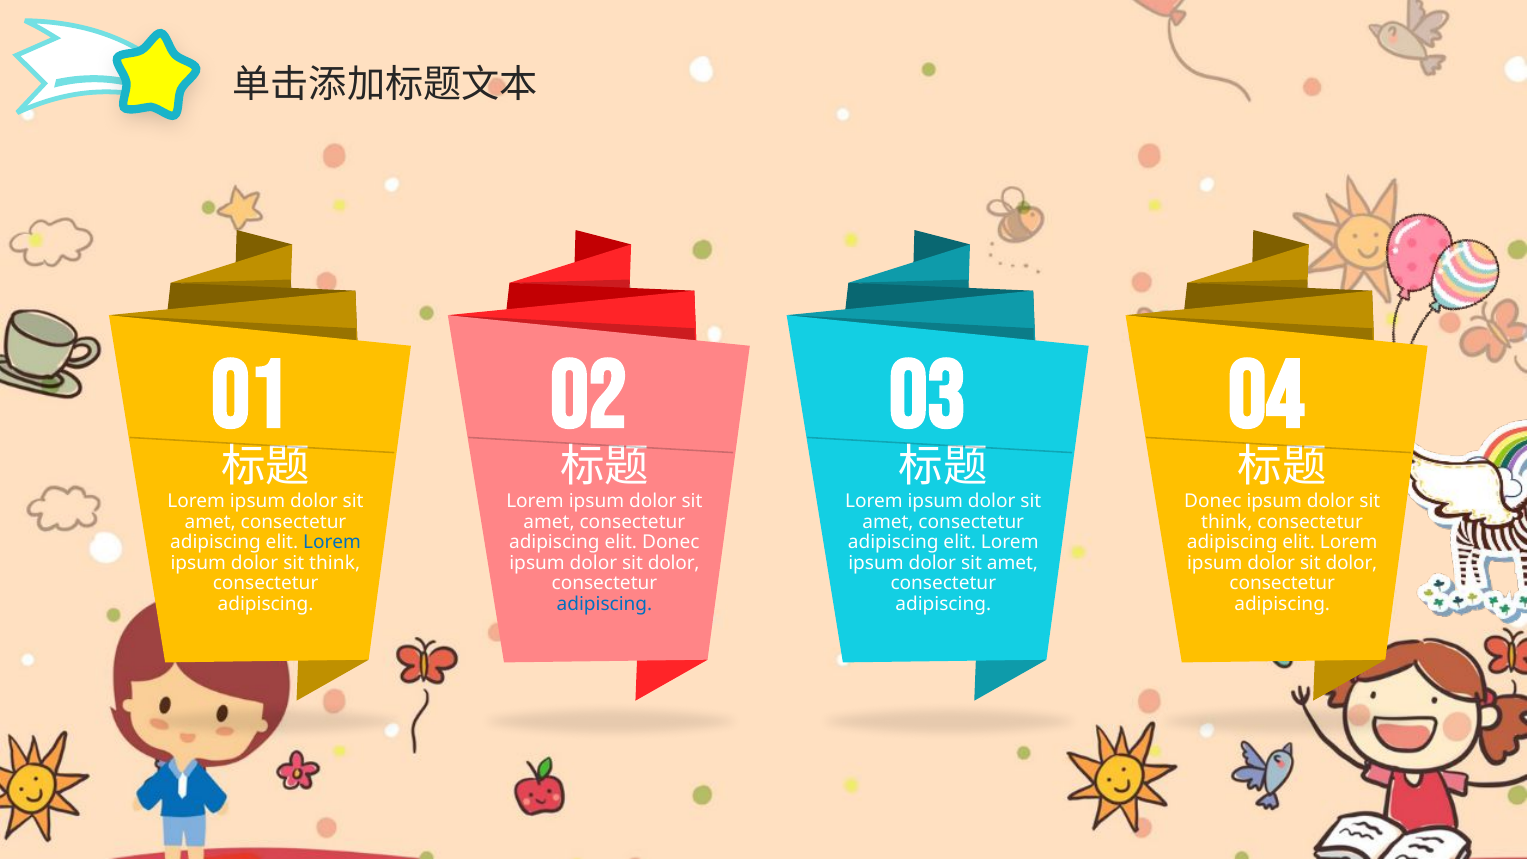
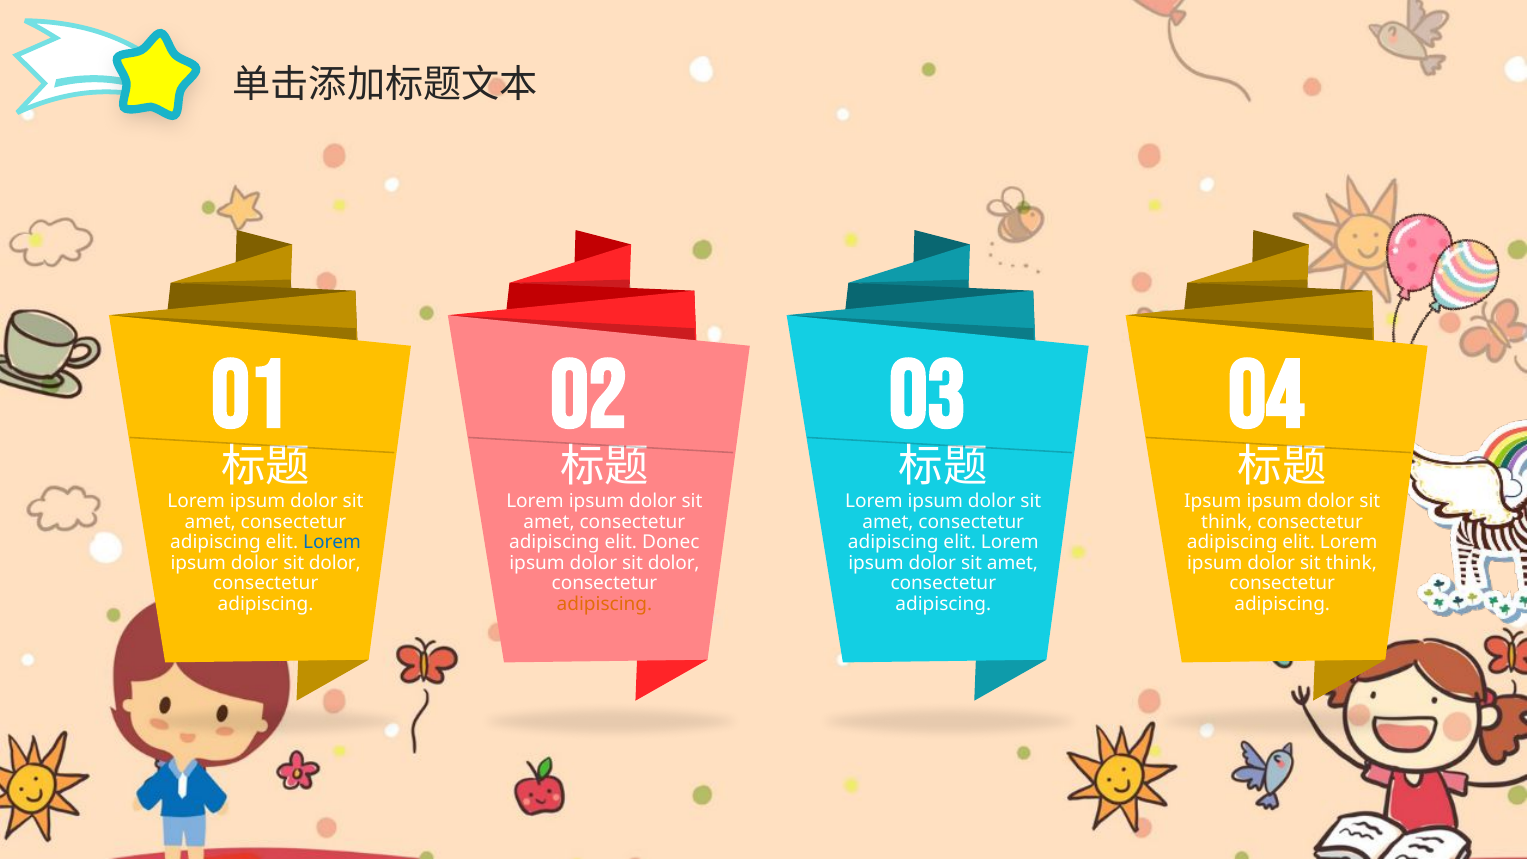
Donec: Donec -> Ipsum (1213, 501)
think: think -> dolor (335, 563)
dolor: dolor -> think (1351, 563)
adipiscing colour: blue -> orange (604, 604)
